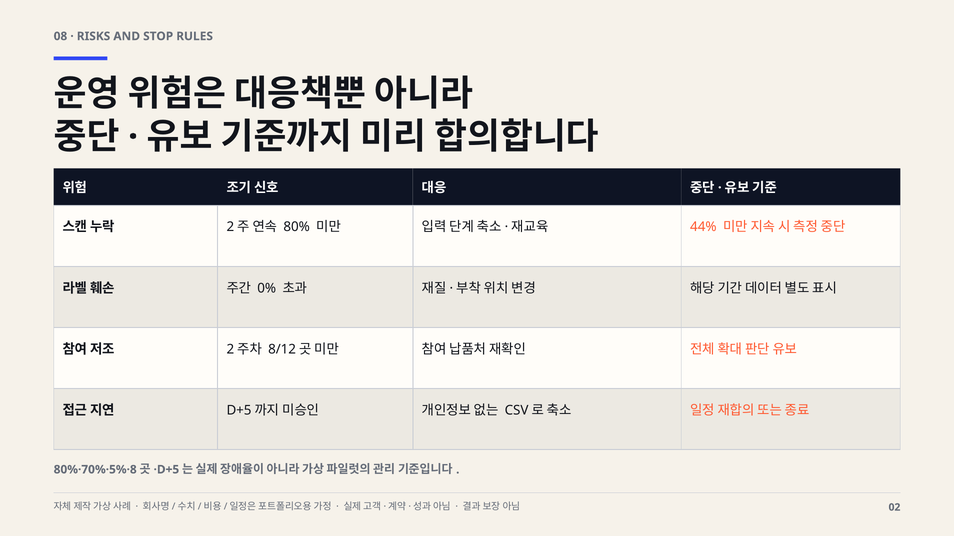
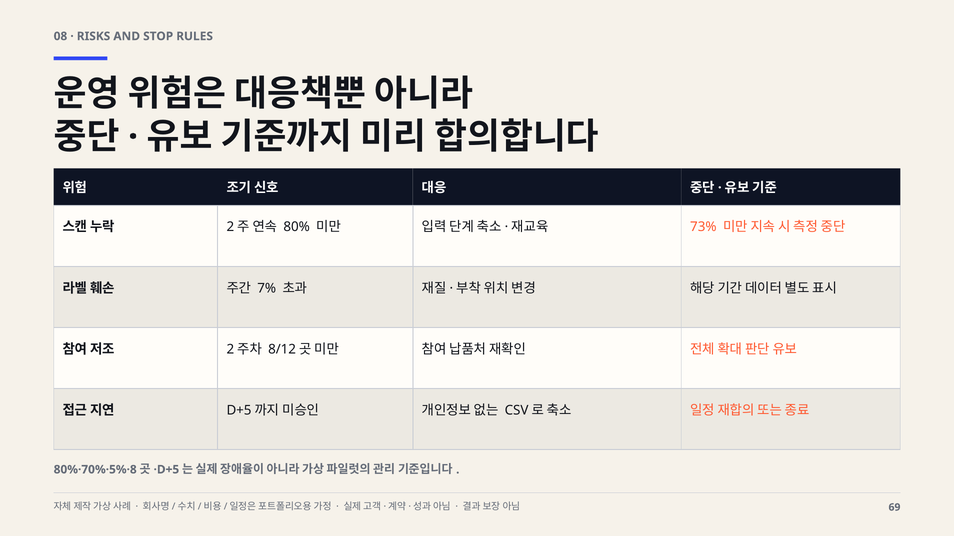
44%: 44% -> 73% (703, 227)
0%: 0% -> 7% (267, 288)
02: 02 -> 69 (894, 508)
